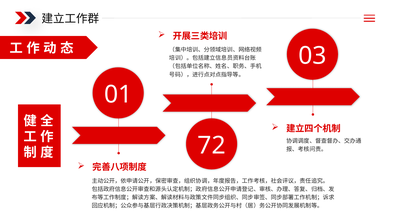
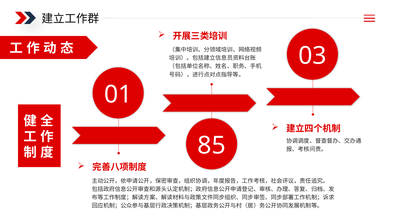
72: 72 -> 85 (212, 146)
